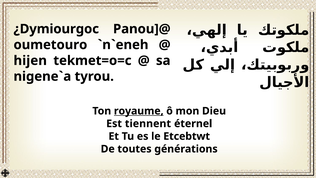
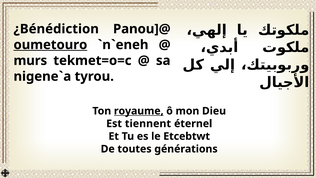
¿Dymiourgoc: ¿Dymiourgoc -> ¿Bénédiction (56, 29)
oumetouro underline: none -> present (50, 45)
hijen: hijen -> murs (30, 61)
